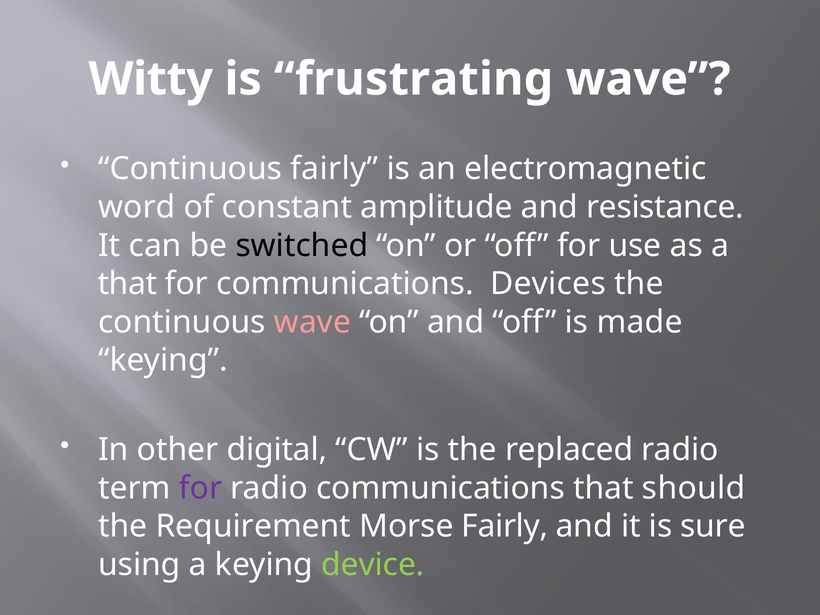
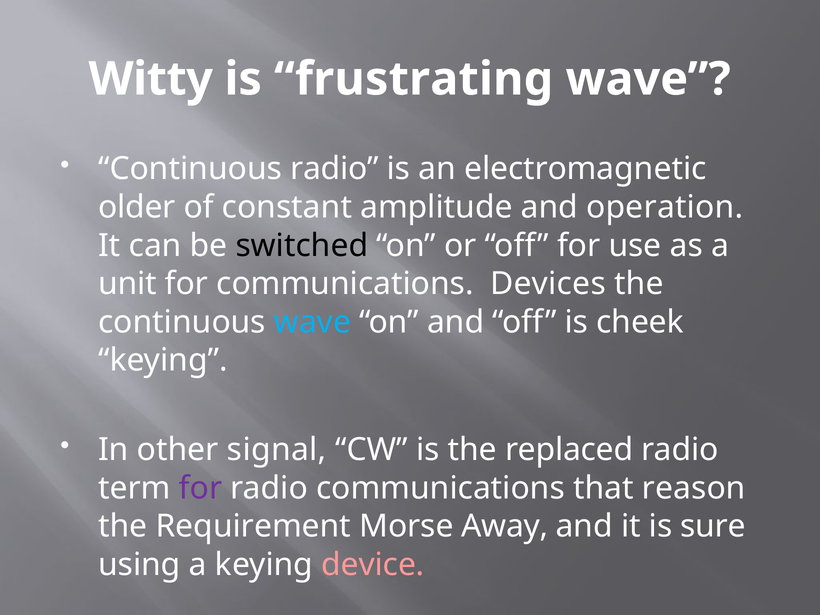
Continuous fairly: fairly -> radio (334, 169)
word: word -> older (137, 207)
resistance: resistance -> operation (665, 207)
that: that -> unit (127, 284)
wave colour: pink -> light blue (313, 322)
made: made -> cheek (640, 322)
digital: digital -> signal (277, 450)
should: should -> reason (694, 488)
Morse Fairly: Fairly -> Away (505, 526)
device colour: light green -> pink (373, 565)
